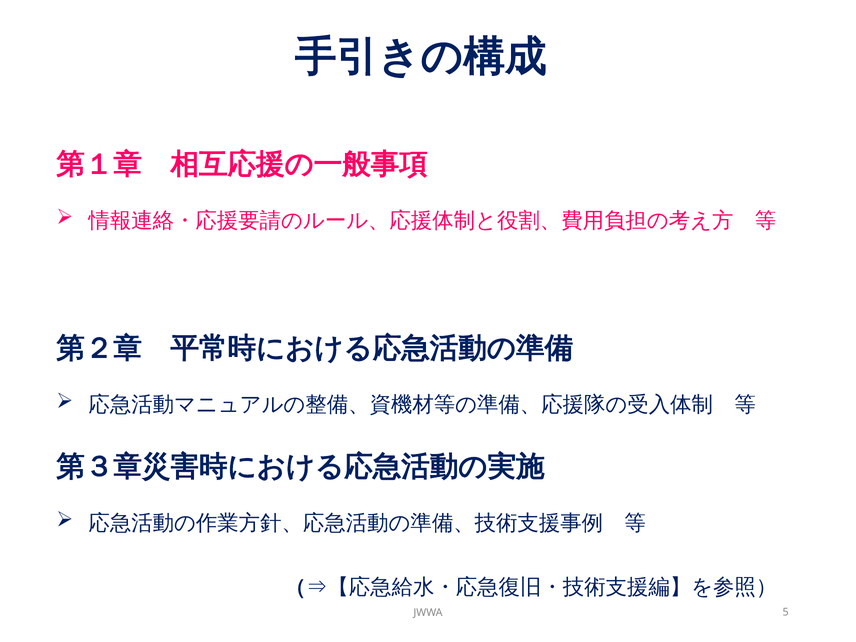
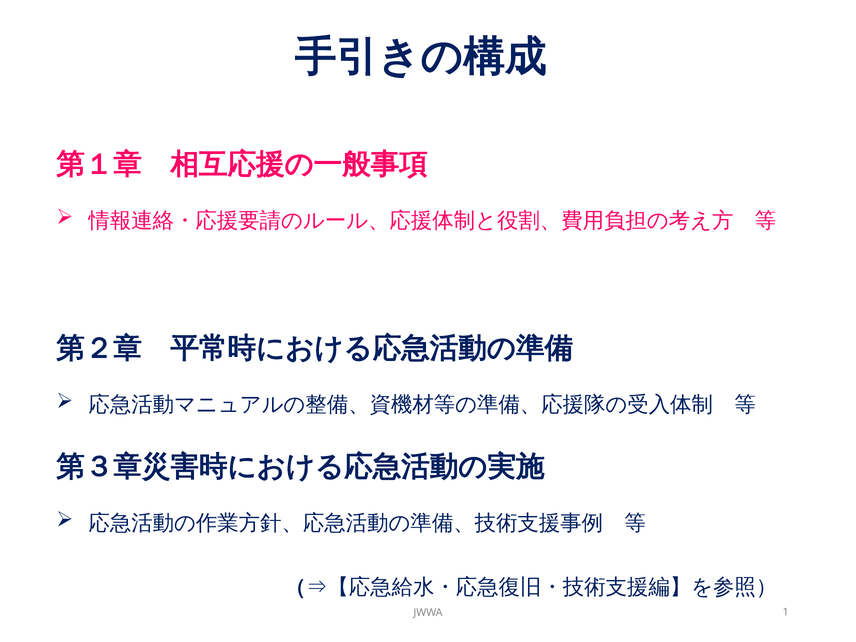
5: 5 -> 1 (786, 612)
